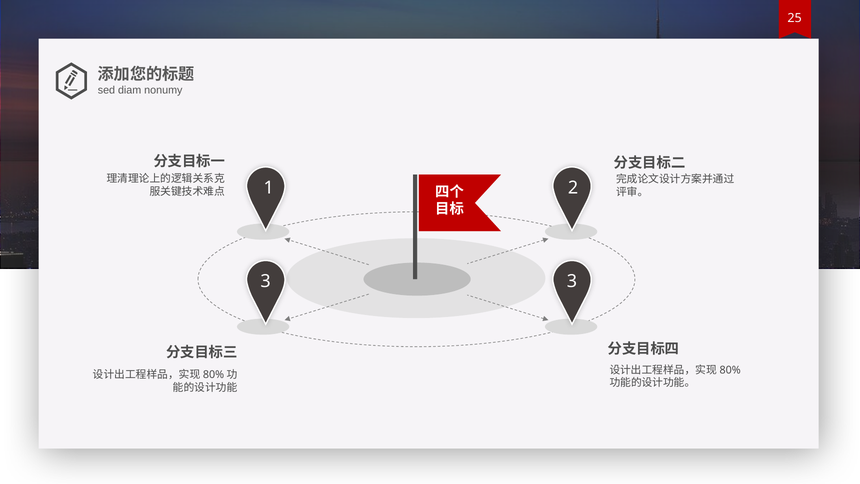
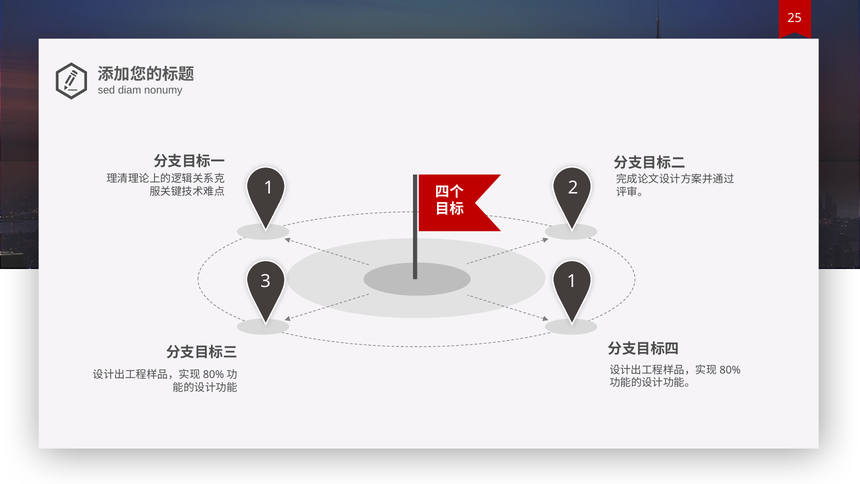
3 3: 3 -> 1 (572, 281)
